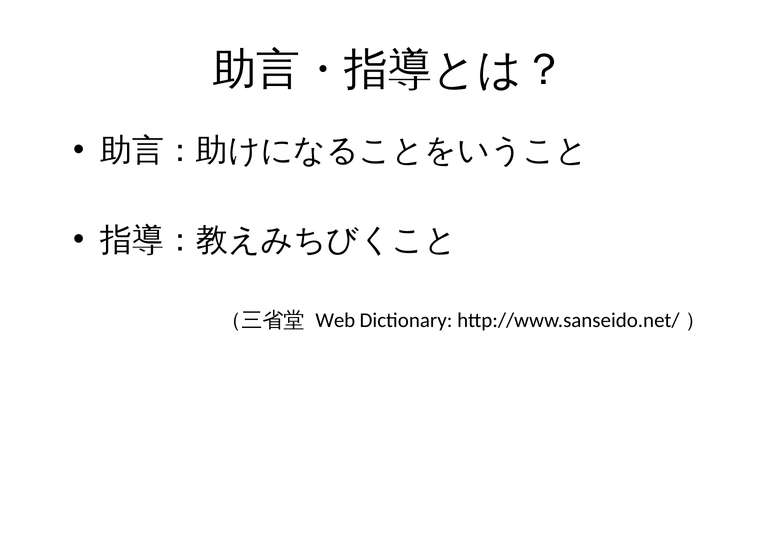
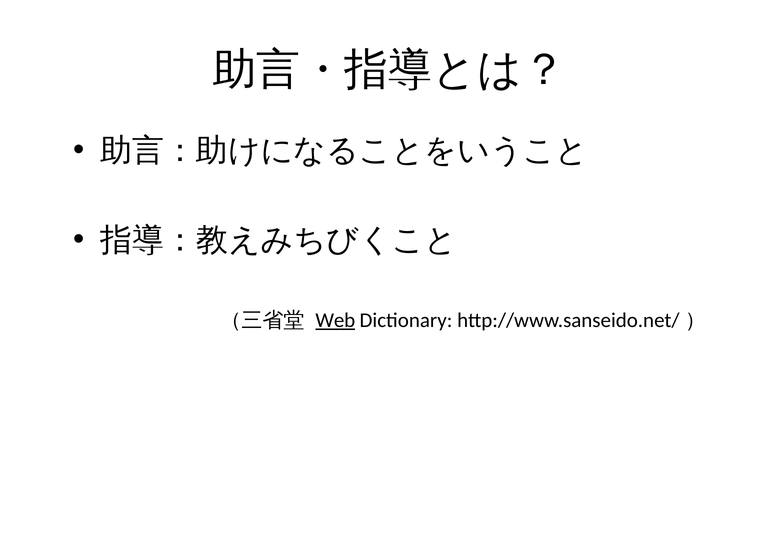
Web underline: none -> present (335, 320)
